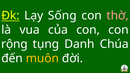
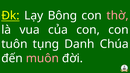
Sống: Sống -> Bông (62, 16)
rộng: rộng -> tuôn (14, 44)
muôn colour: yellow -> pink (42, 58)
